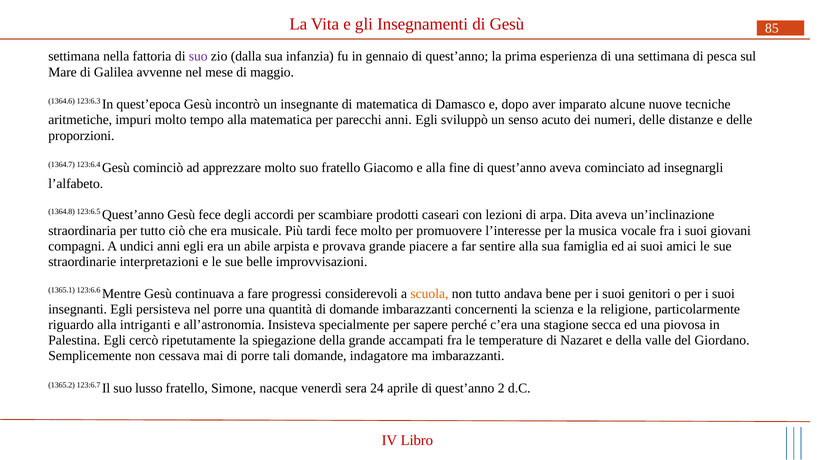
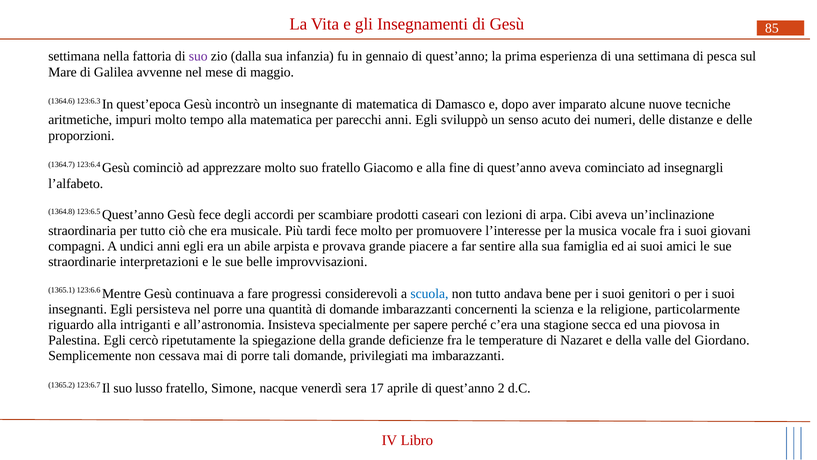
Dita: Dita -> Cibi (581, 215)
scuola colour: orange -> blue (429, 294)
accampati: accampati -> deficienze (416, 340)
indagatore: indagatore -> privilegiati (379, 356)
24: 24 -> 17 (377, 389)
